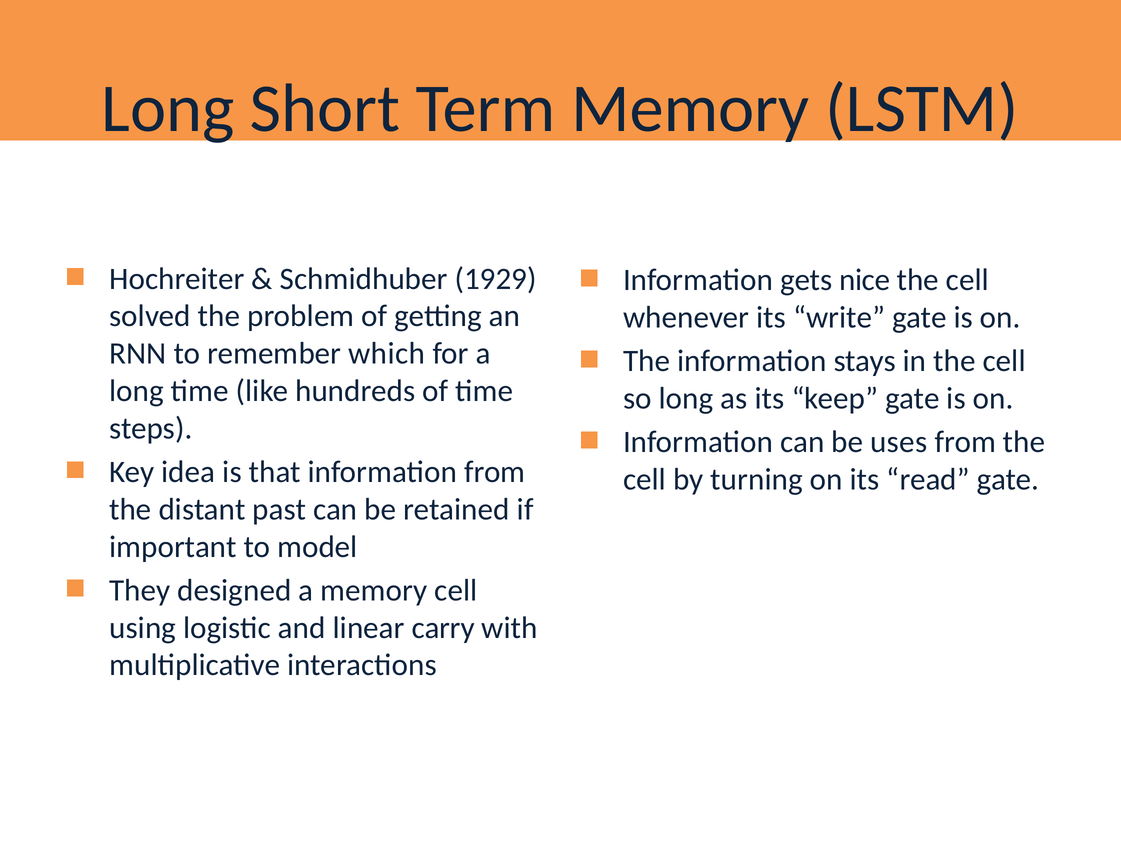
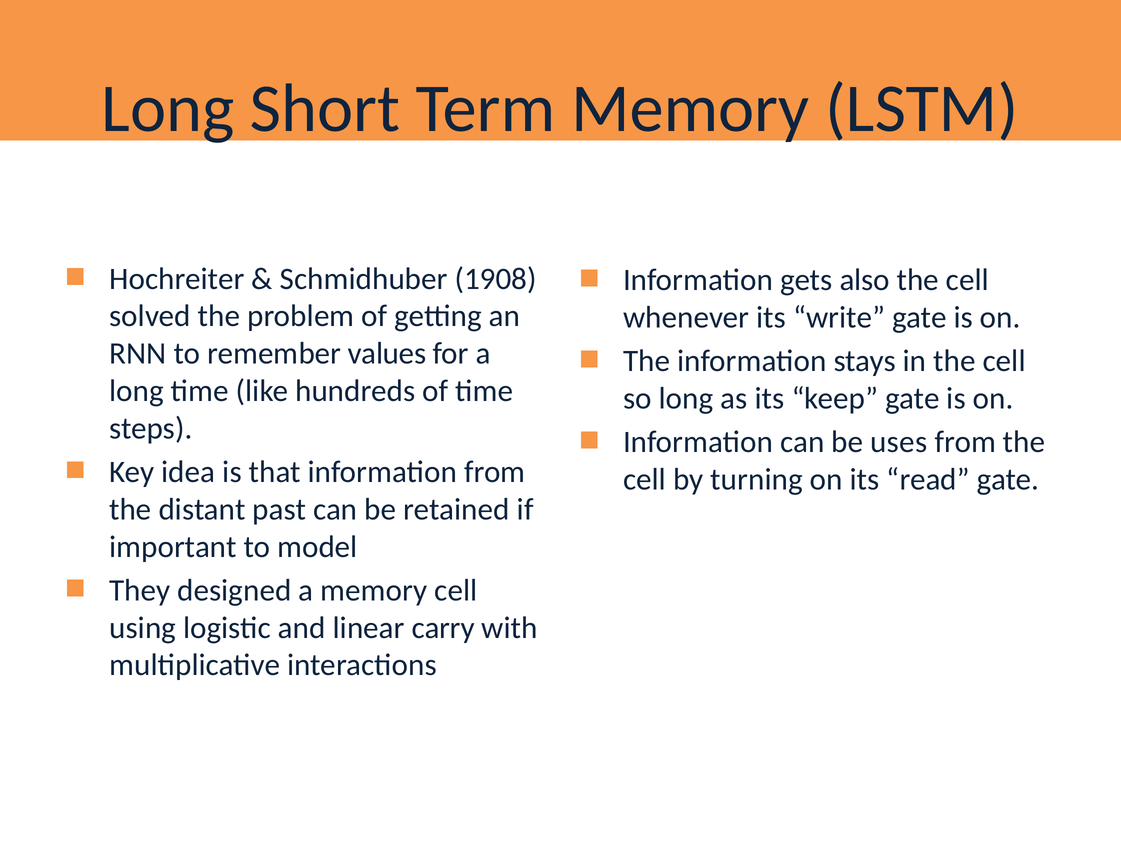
1929: 1929 -> 1908 (496, 279)
nice: nice -> also (865, 280)
which: which -> values (387, 353)
